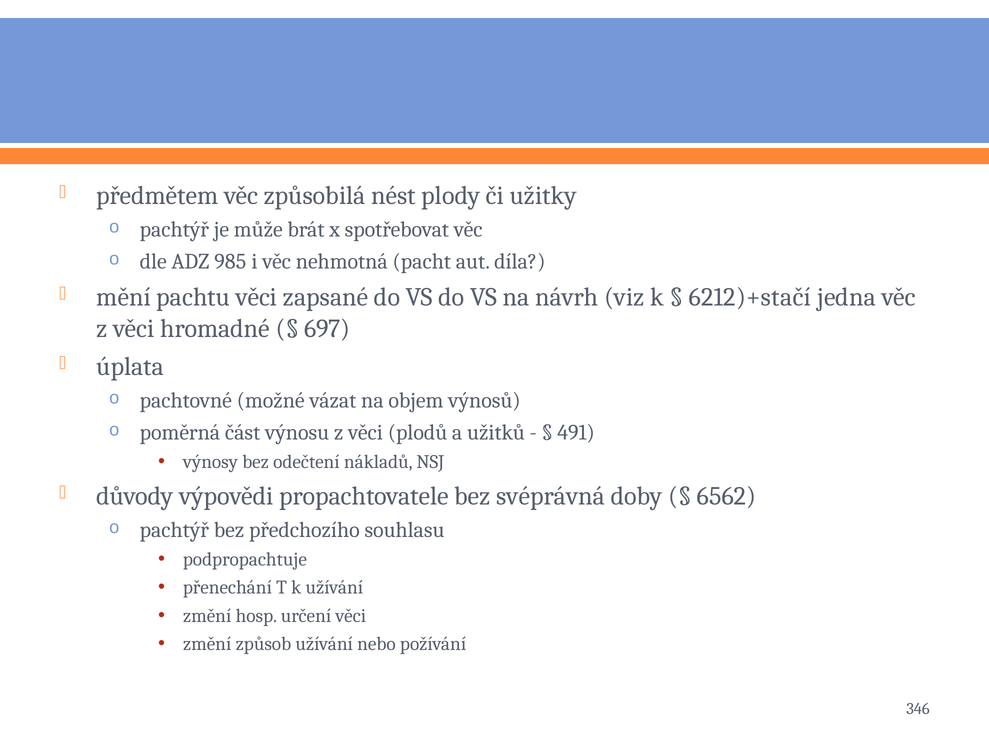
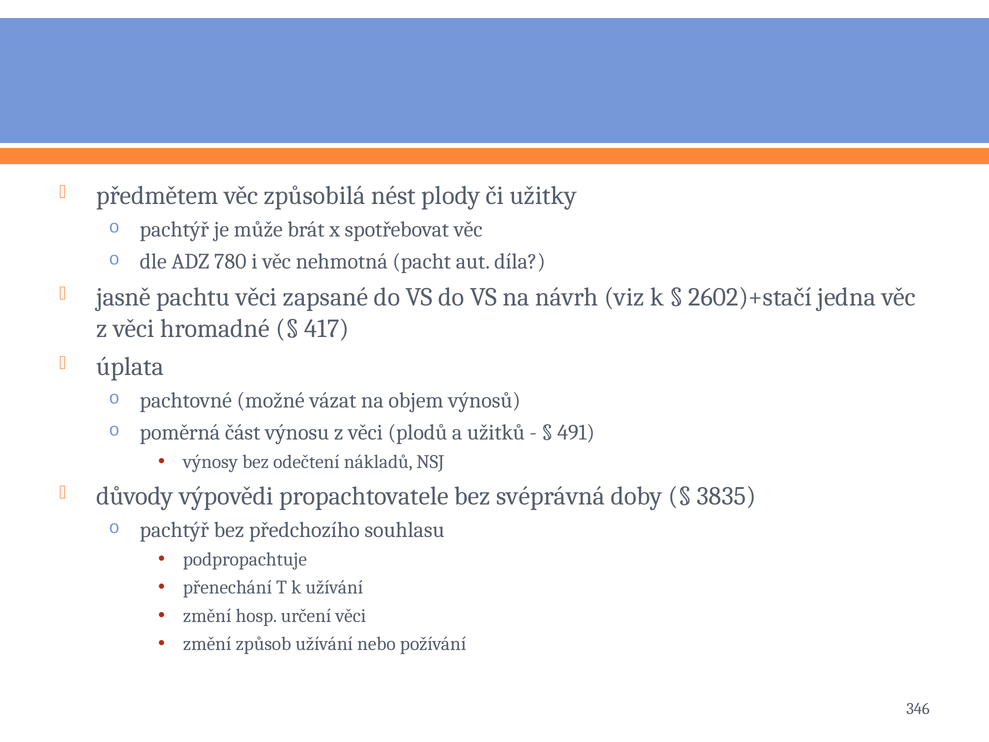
985: 985 -> 780 (230, 261)
mění: mění -> jasně (124, 297)
6212)+stačí: 6212)+stačí -> 2602)+stačí (750, 297)
697: 697 -> 417 (327, 328)
6562: 6562 -> 3835 (727, 496)
